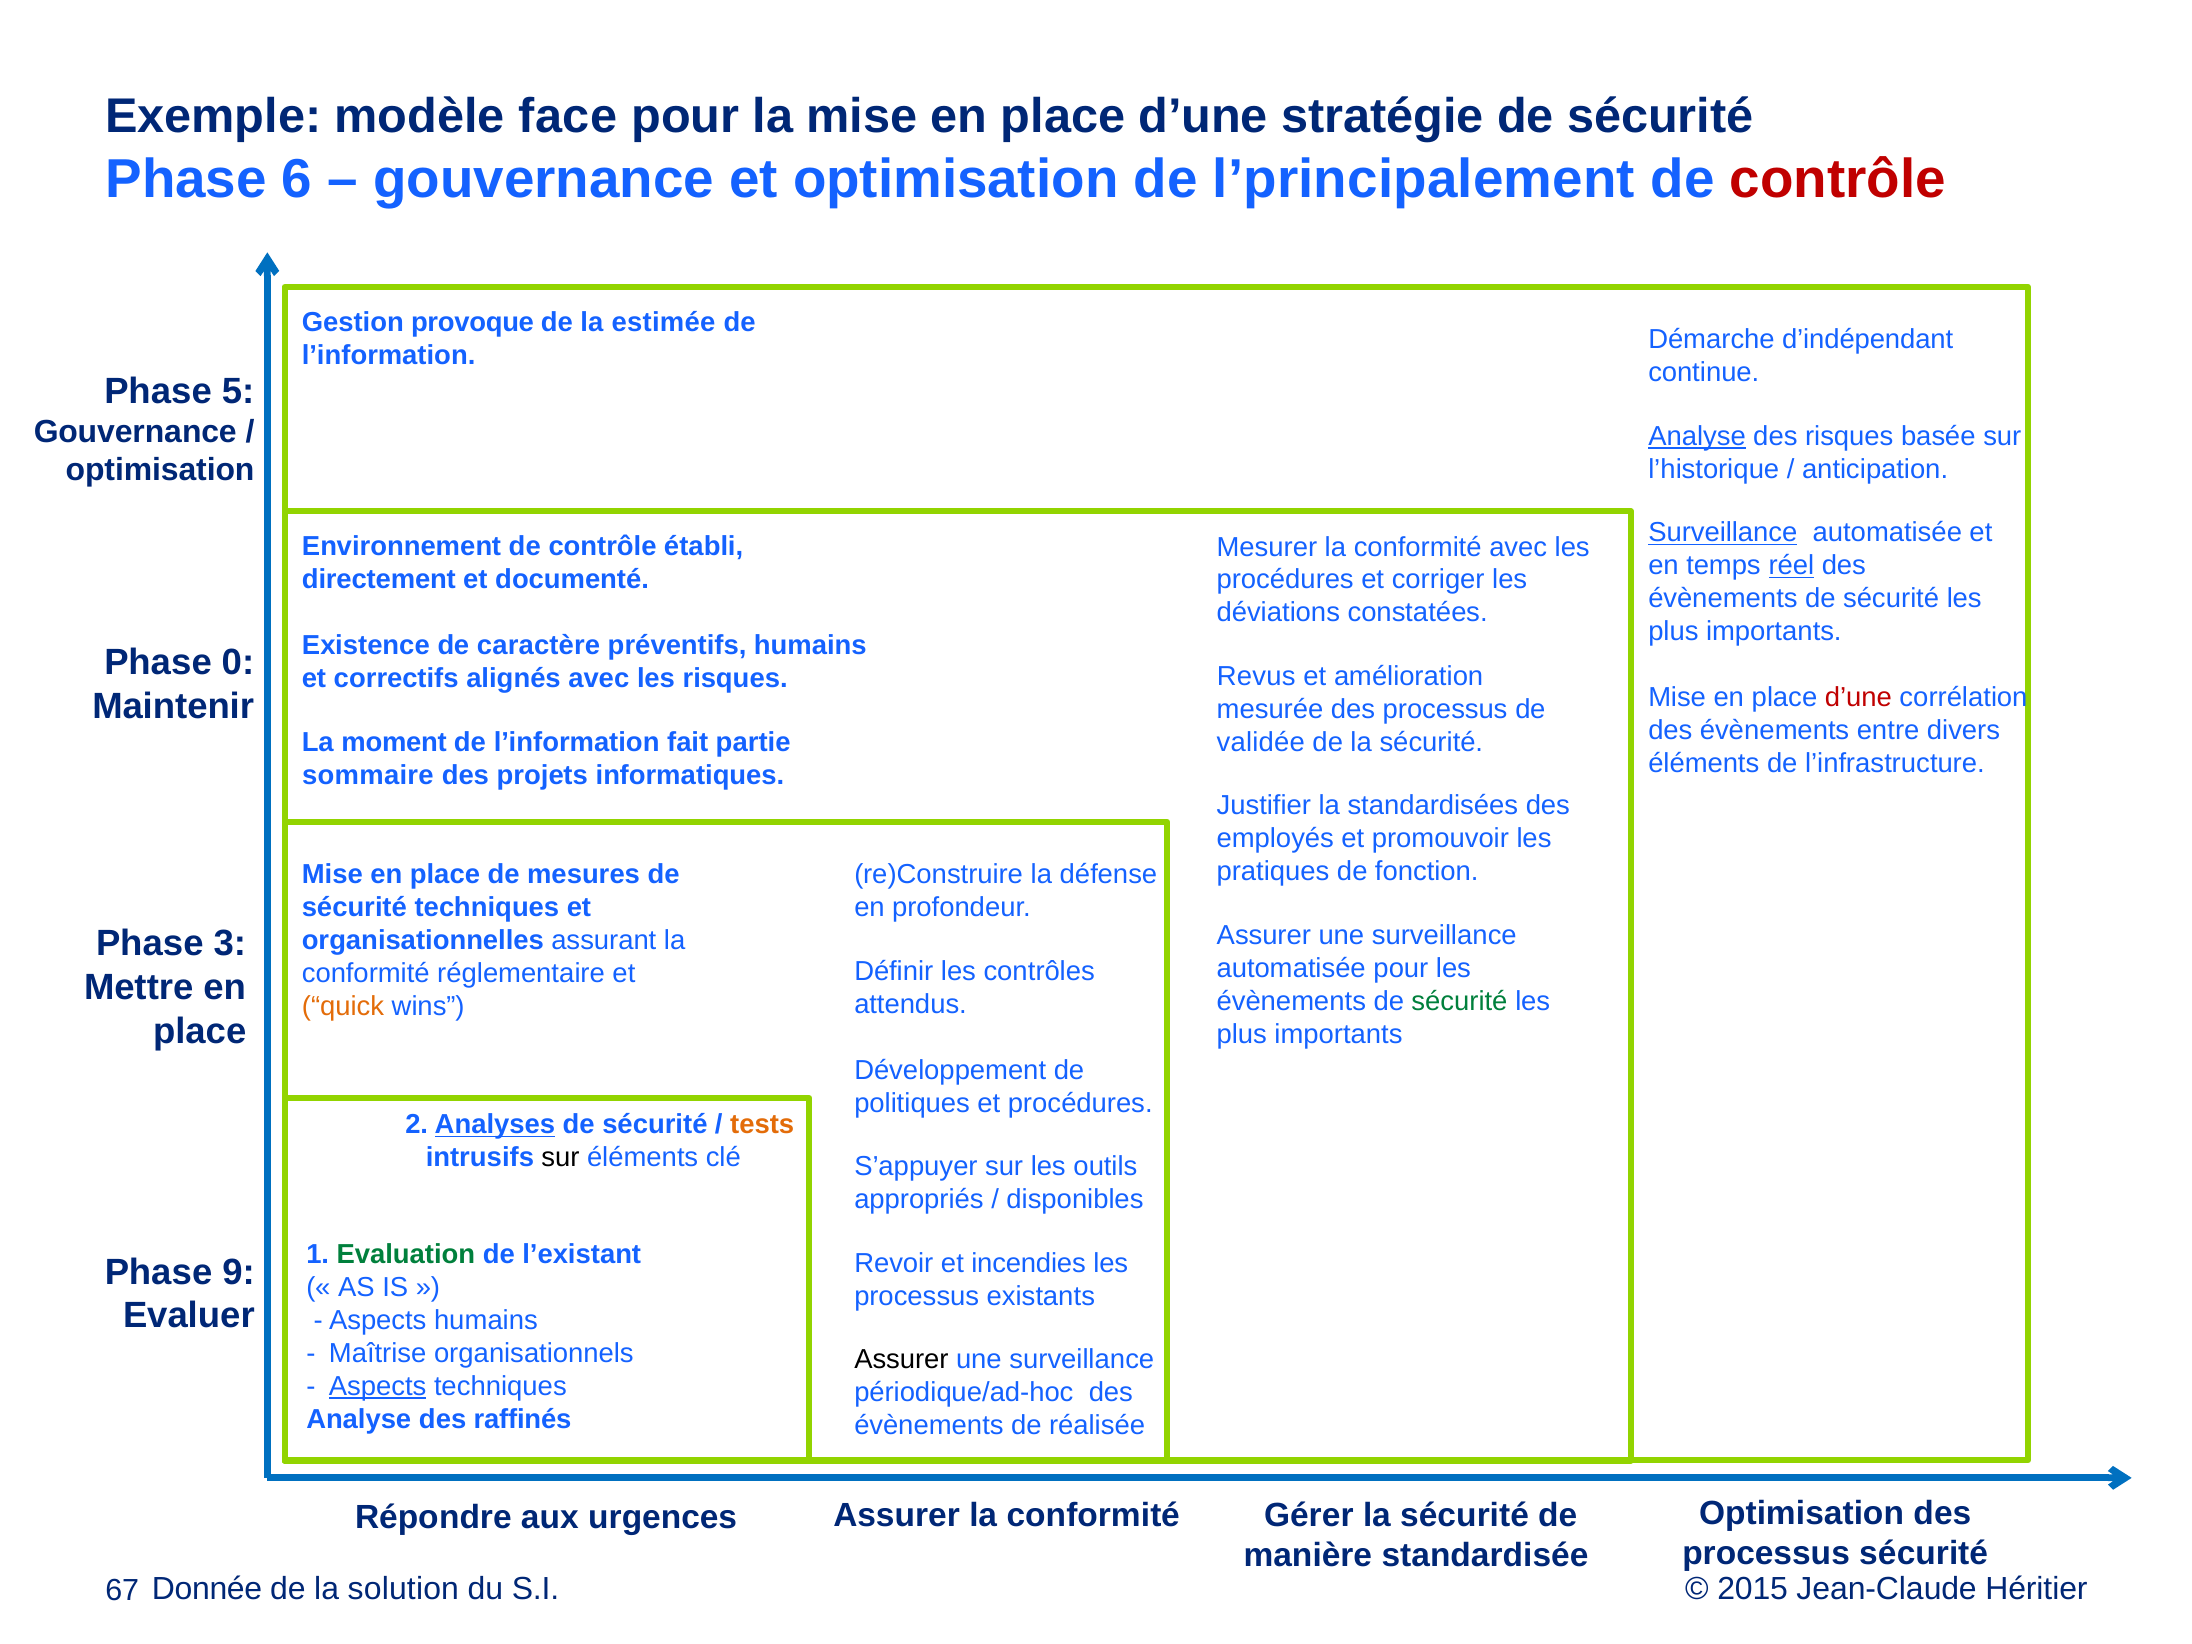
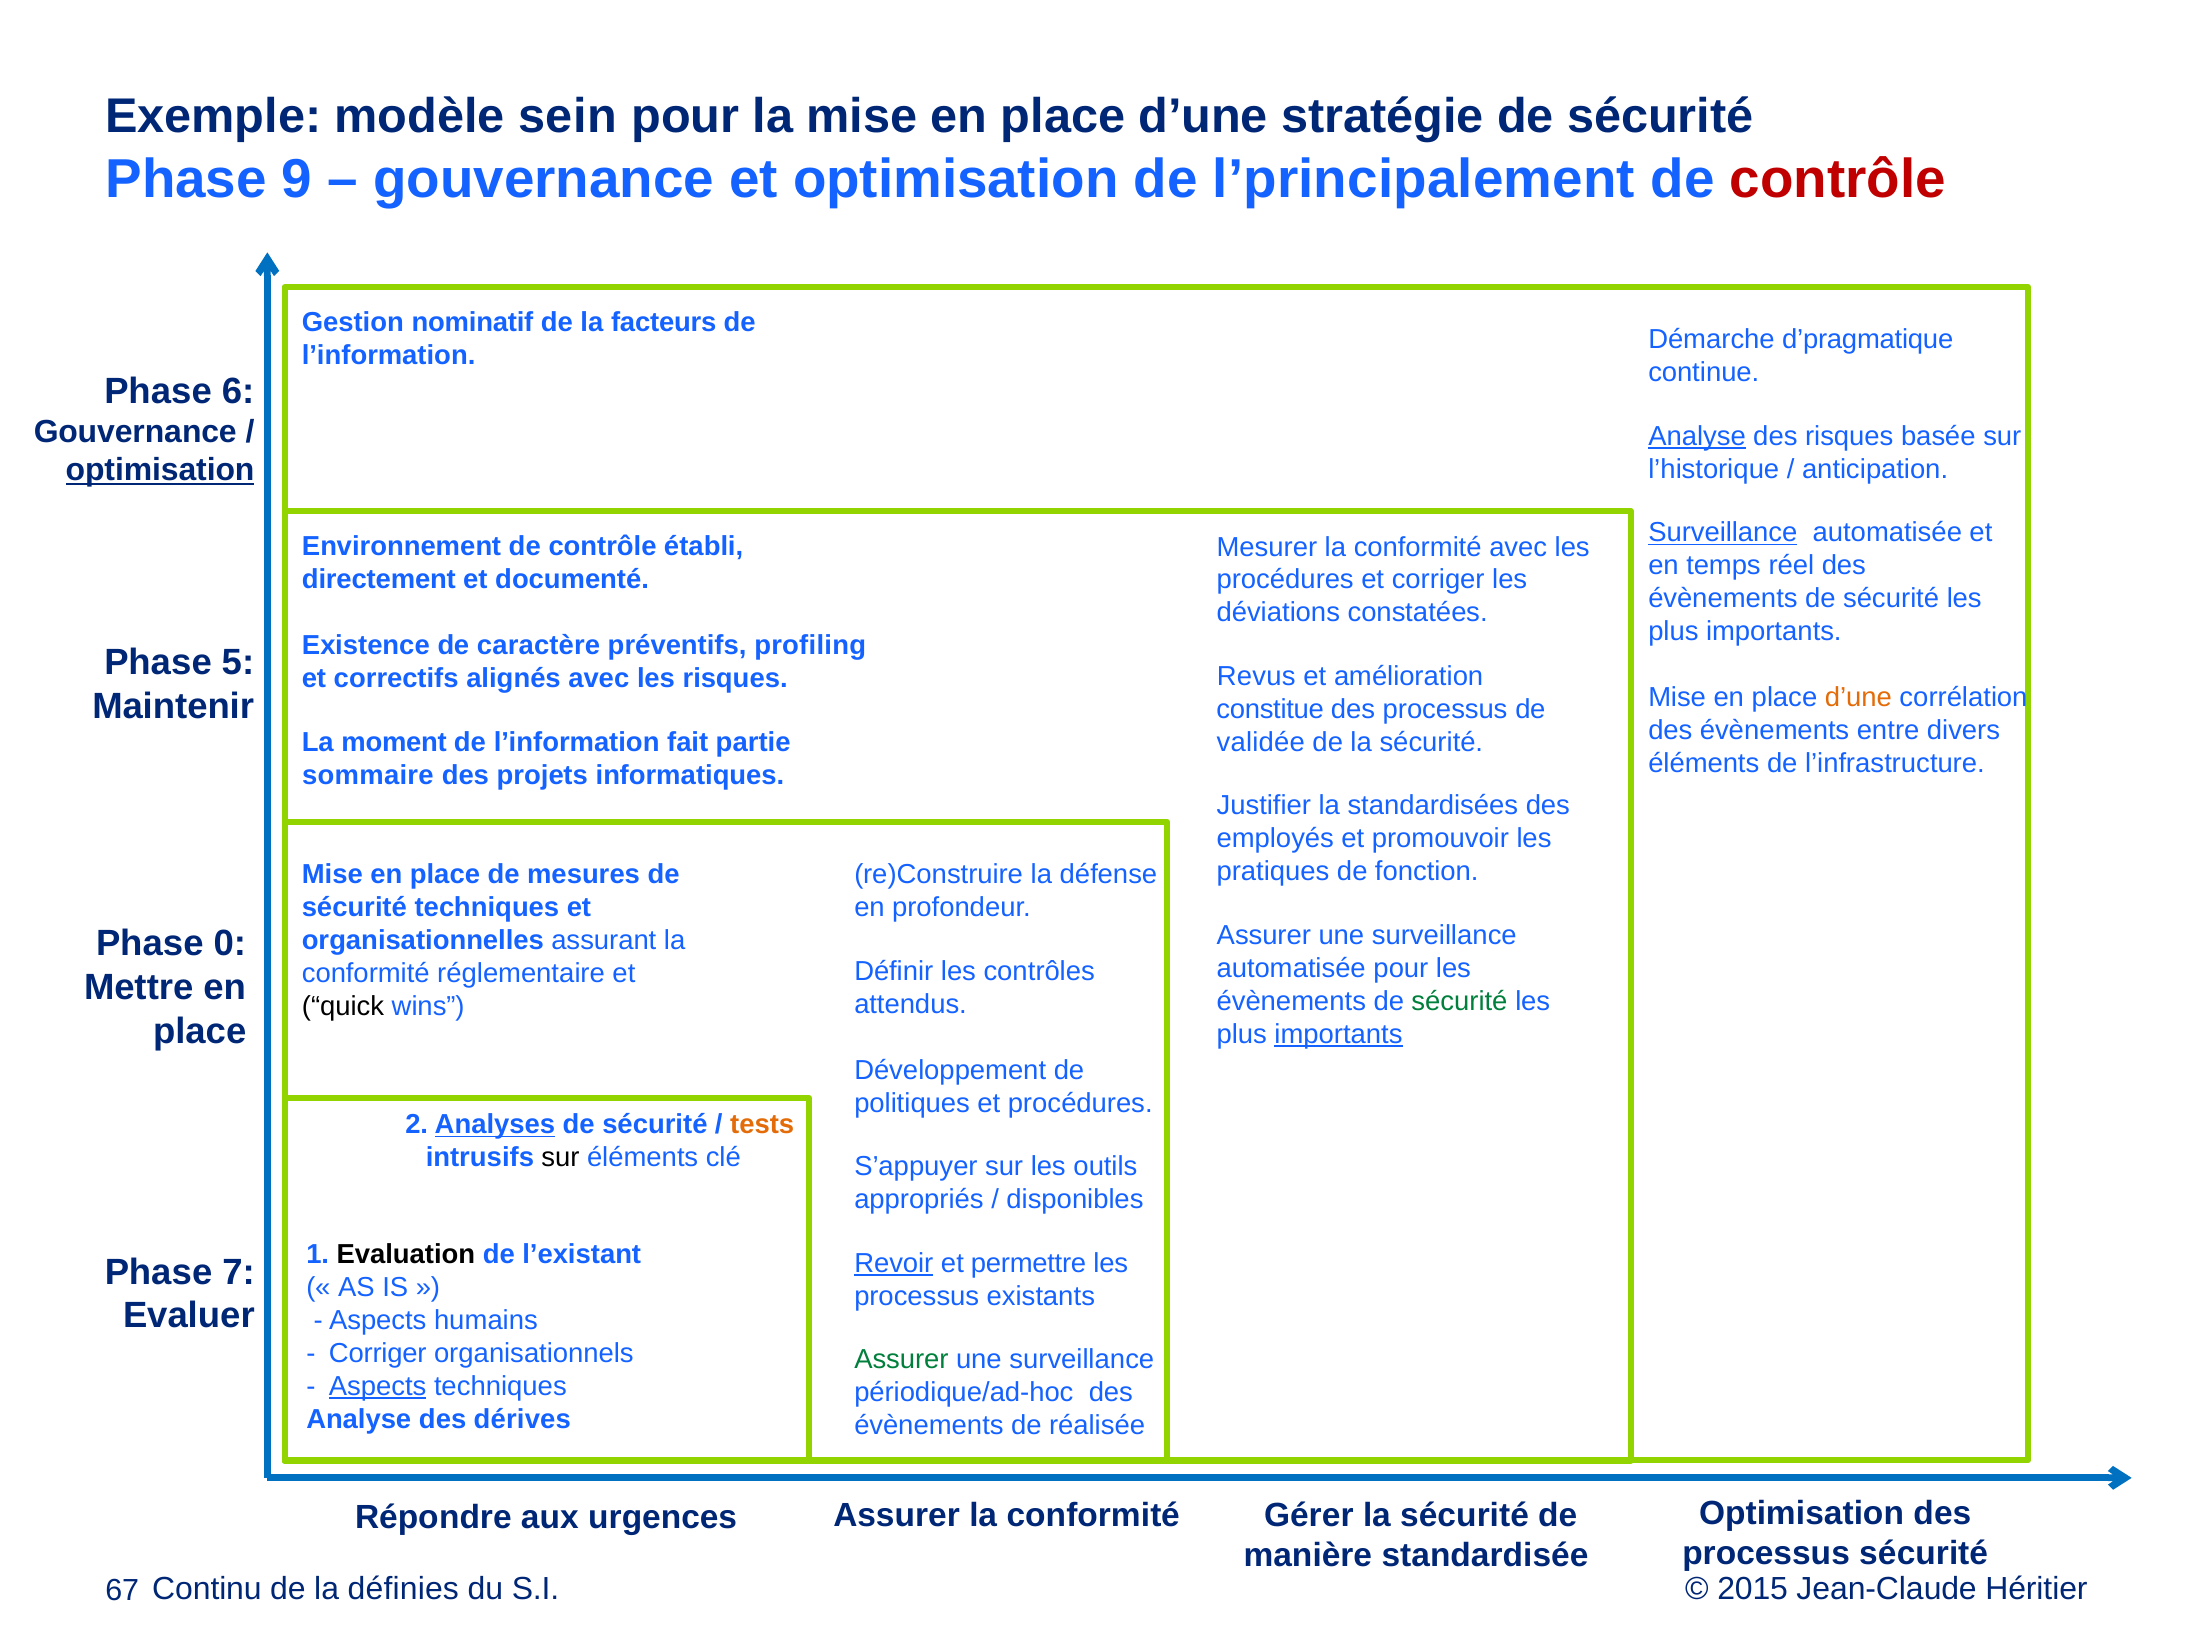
face: face -> sein (568, 117)
6: 6 -> 9 (297, 179)
provoque: provoque -> nominatif (472, 322)
estimée: estimée -> facteurs (664, 322)
d’indépendant: d’indépendant -> d’pragmatique (1868, 340)
5: 5 -> 6 (238, 391)
optimisation underline: none -> present (160, 470)
réel underline: present -> none (1791, 566)
préventifs humains: humains -> profiling (810, 646)
0: 0 -> 5 (238, 663)
d’une colour: red -> orange (1858, 697)
mesurée: mesurée -> constitue (1270, 709)
3: 3 -> 0 (230, 943)
quick colour: orange -> black (343, 1007)
importants underline: none -> present (1338, 1034)
Evaluation colour: green -> black (406, 1255)
Revoir underline: none -> present (894, 1263)
incendies: incendies -> permettre (1029, 1263)
9: 9 -> 7 (239, 1272)
Maîtrise: Maîtrise -> Corriger (378, 1354)
Assurer colour: black -> green (901, 1359)
raffinés: raffinés -> dérives (522, 1419)
Donnée: Donnée -> Continu (207, 1589)
solution: solution -> définies (403, 1589)
